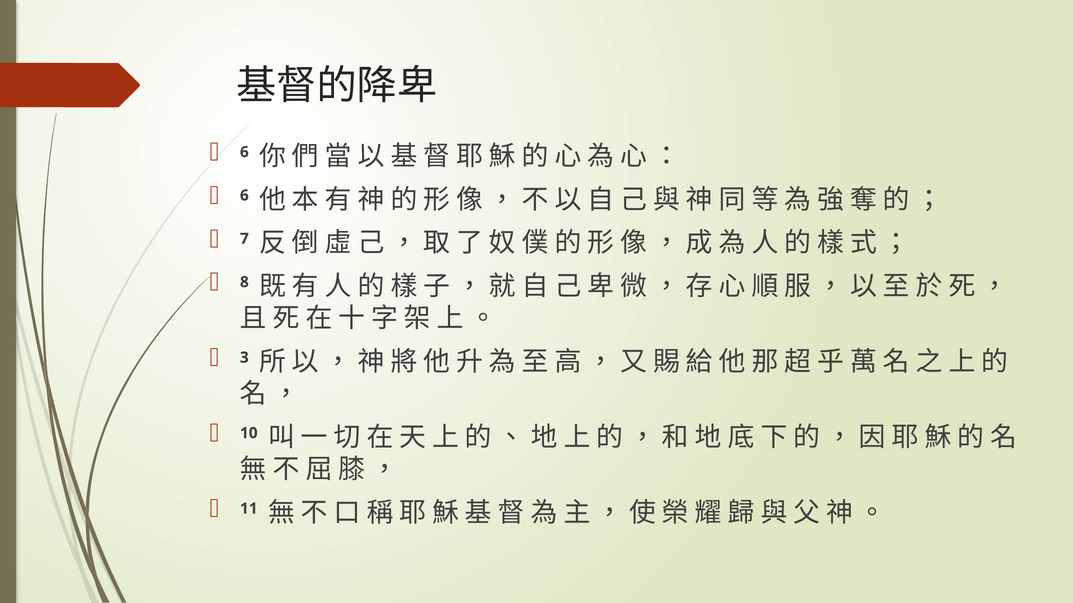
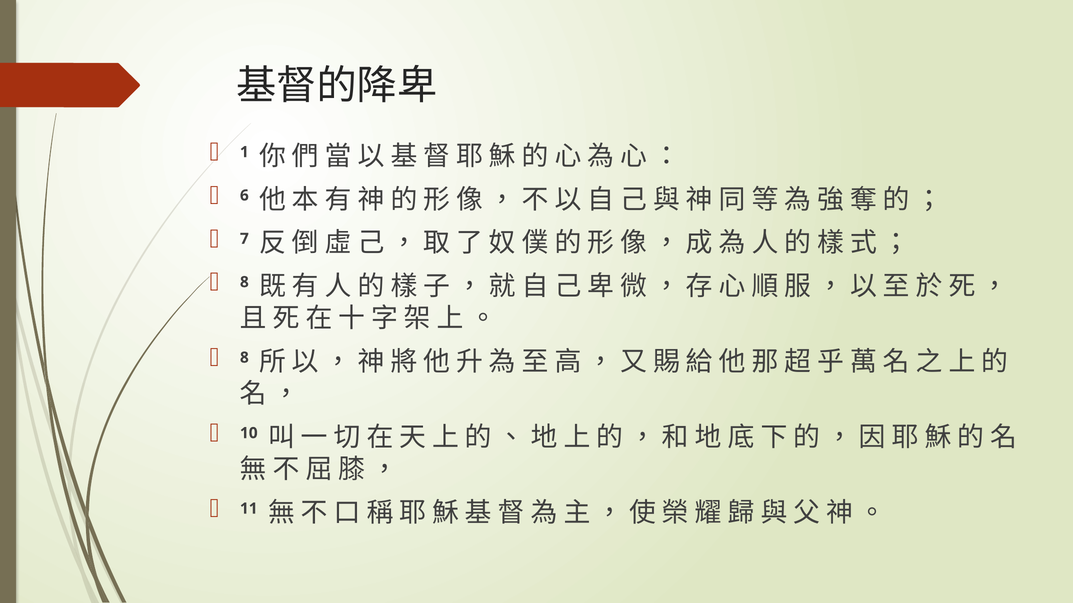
6: 6 -> 1 (244, 152)
3: 3 -> 8 (244, 358)
